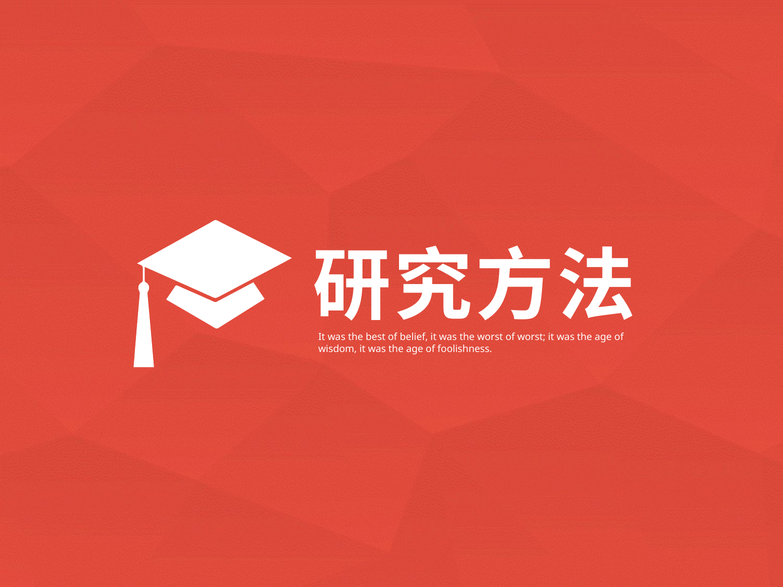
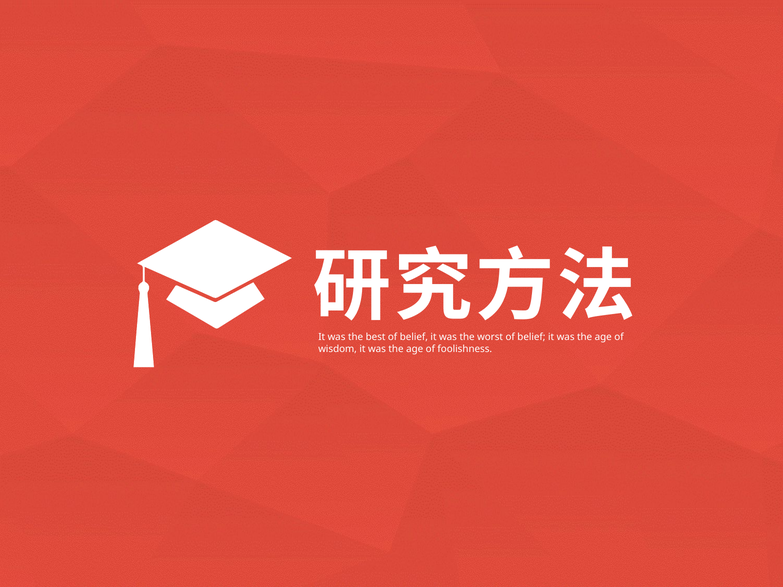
worst of worst: worst -> belief (531, 337)
